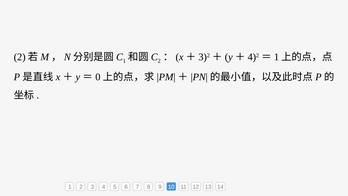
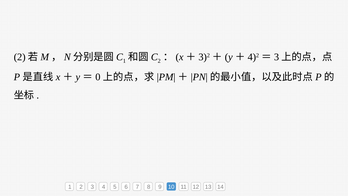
1: 1 -> 3 (277, 57)
